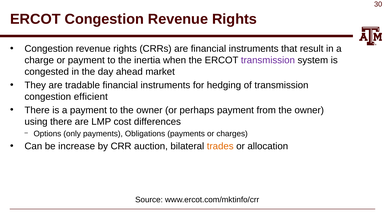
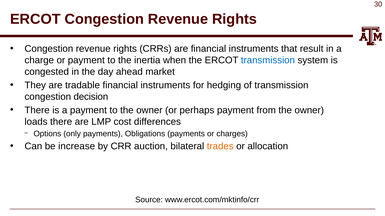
transmission colour: purple -> blue (268, 60)
efficient: efficient -> decision (91, 97)
using: using -> loads (36, 122)
